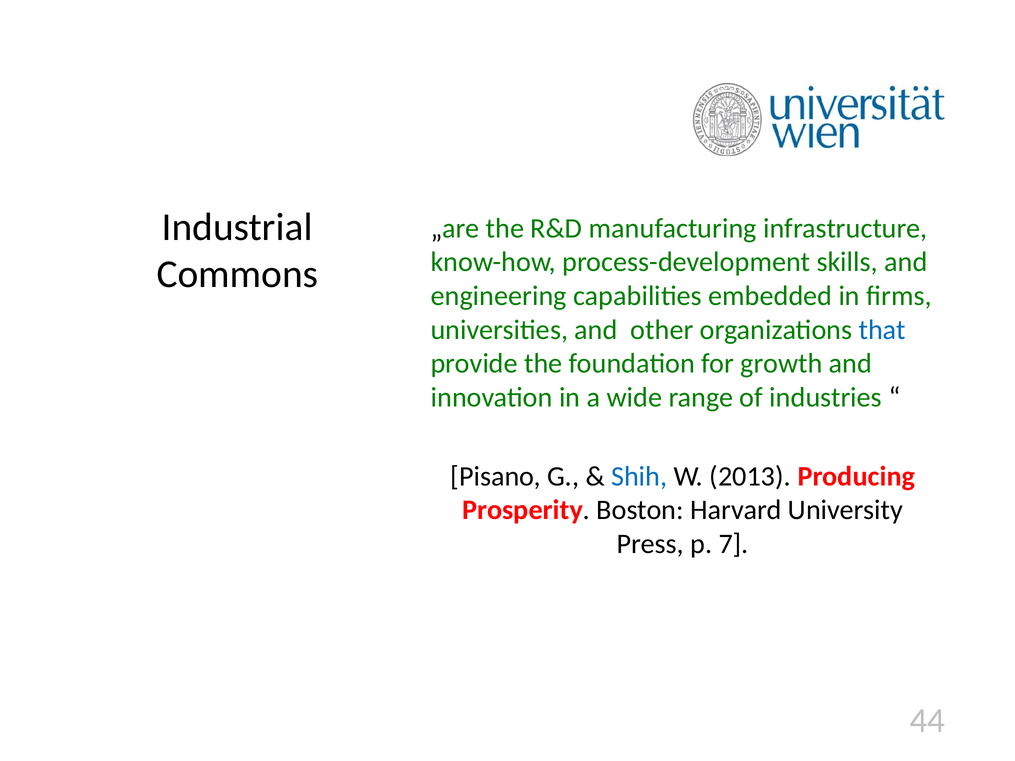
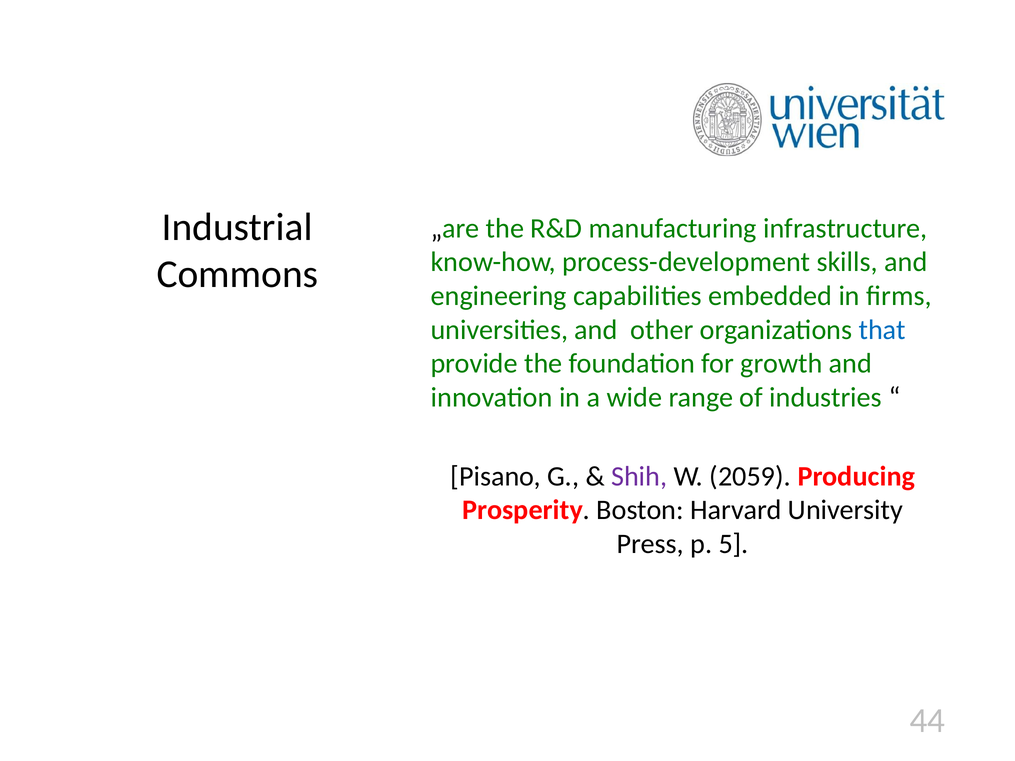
Shih colour: blue -> purple (639, 476)
2013: 2013 -> 2059 (750, 476)
7: 7 -> 5 (734, 544)
